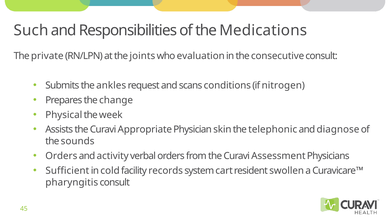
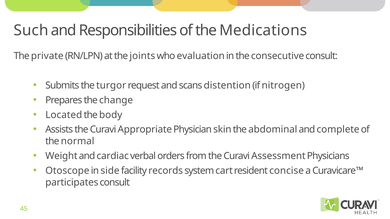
ankles: ankles -> turgor (111, 86)
conditions: conditions -> distention (227, 86)
Physical: Physical -> Located (64, 115)
week: week -> body (111, 115)
telephonic: telephonic -> abdominal (273, 130)
diagnose: diagnose -> complete (338, 130)
sounds: sounds -> normal (78, 141)
Orders: Orders -> Weight (61, 156)
activity: activity -> cardiac (113, 156)
Sufficient: Sufficient -> Otoscope (67, 171)
cold: cold -> side (110, 171)
swollen: swollen -> concise (287, 171)
pharyngitis: pharyngitis -> participates (72, 183)
